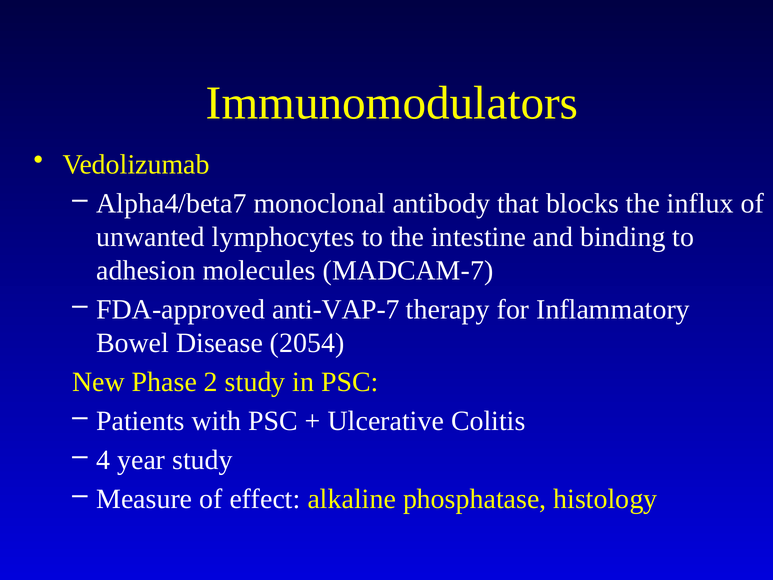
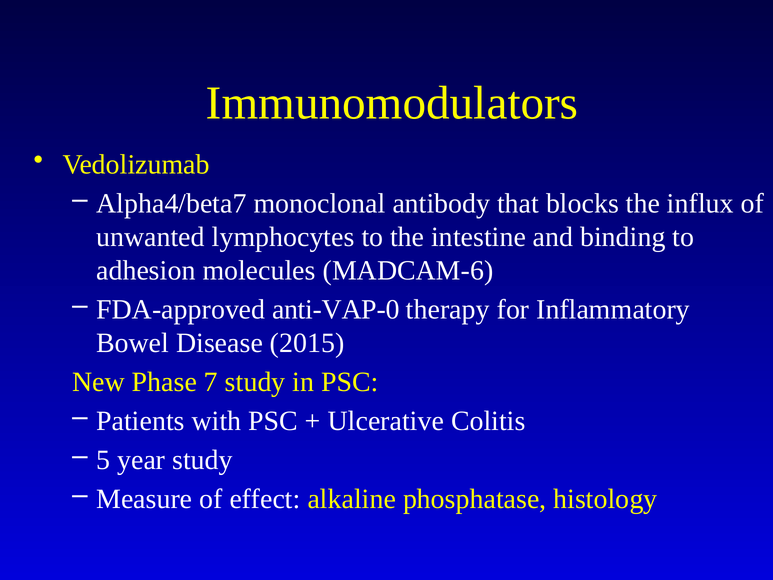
MADCAM-7: MADCAM-7 -> MADCAM-6 (408, 270)
anti-VAP-7: anti-VAP-7 -> anti-VAP-0 (336, 309)
2054: 2054 -> 2015 (307, 343)
2: 2 -> 7 (211, 382)
4: 4 -> 5 (103, 460)
